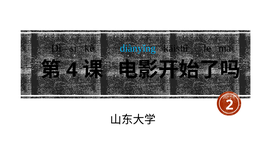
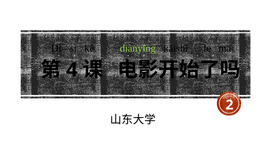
diànyǐng colour: light blue -> light green (138, 48)
